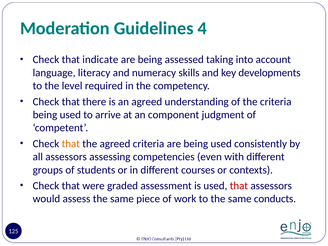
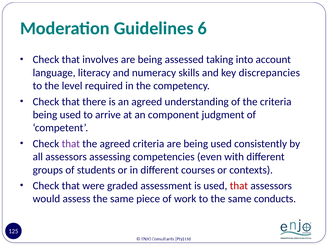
4: 4 -> 6 (202, 28)
indicate: indicate -> involves (100, 60)
developments: developments -> discrepancies (269, 73)
that colour: orange -> purple (71, 144)
